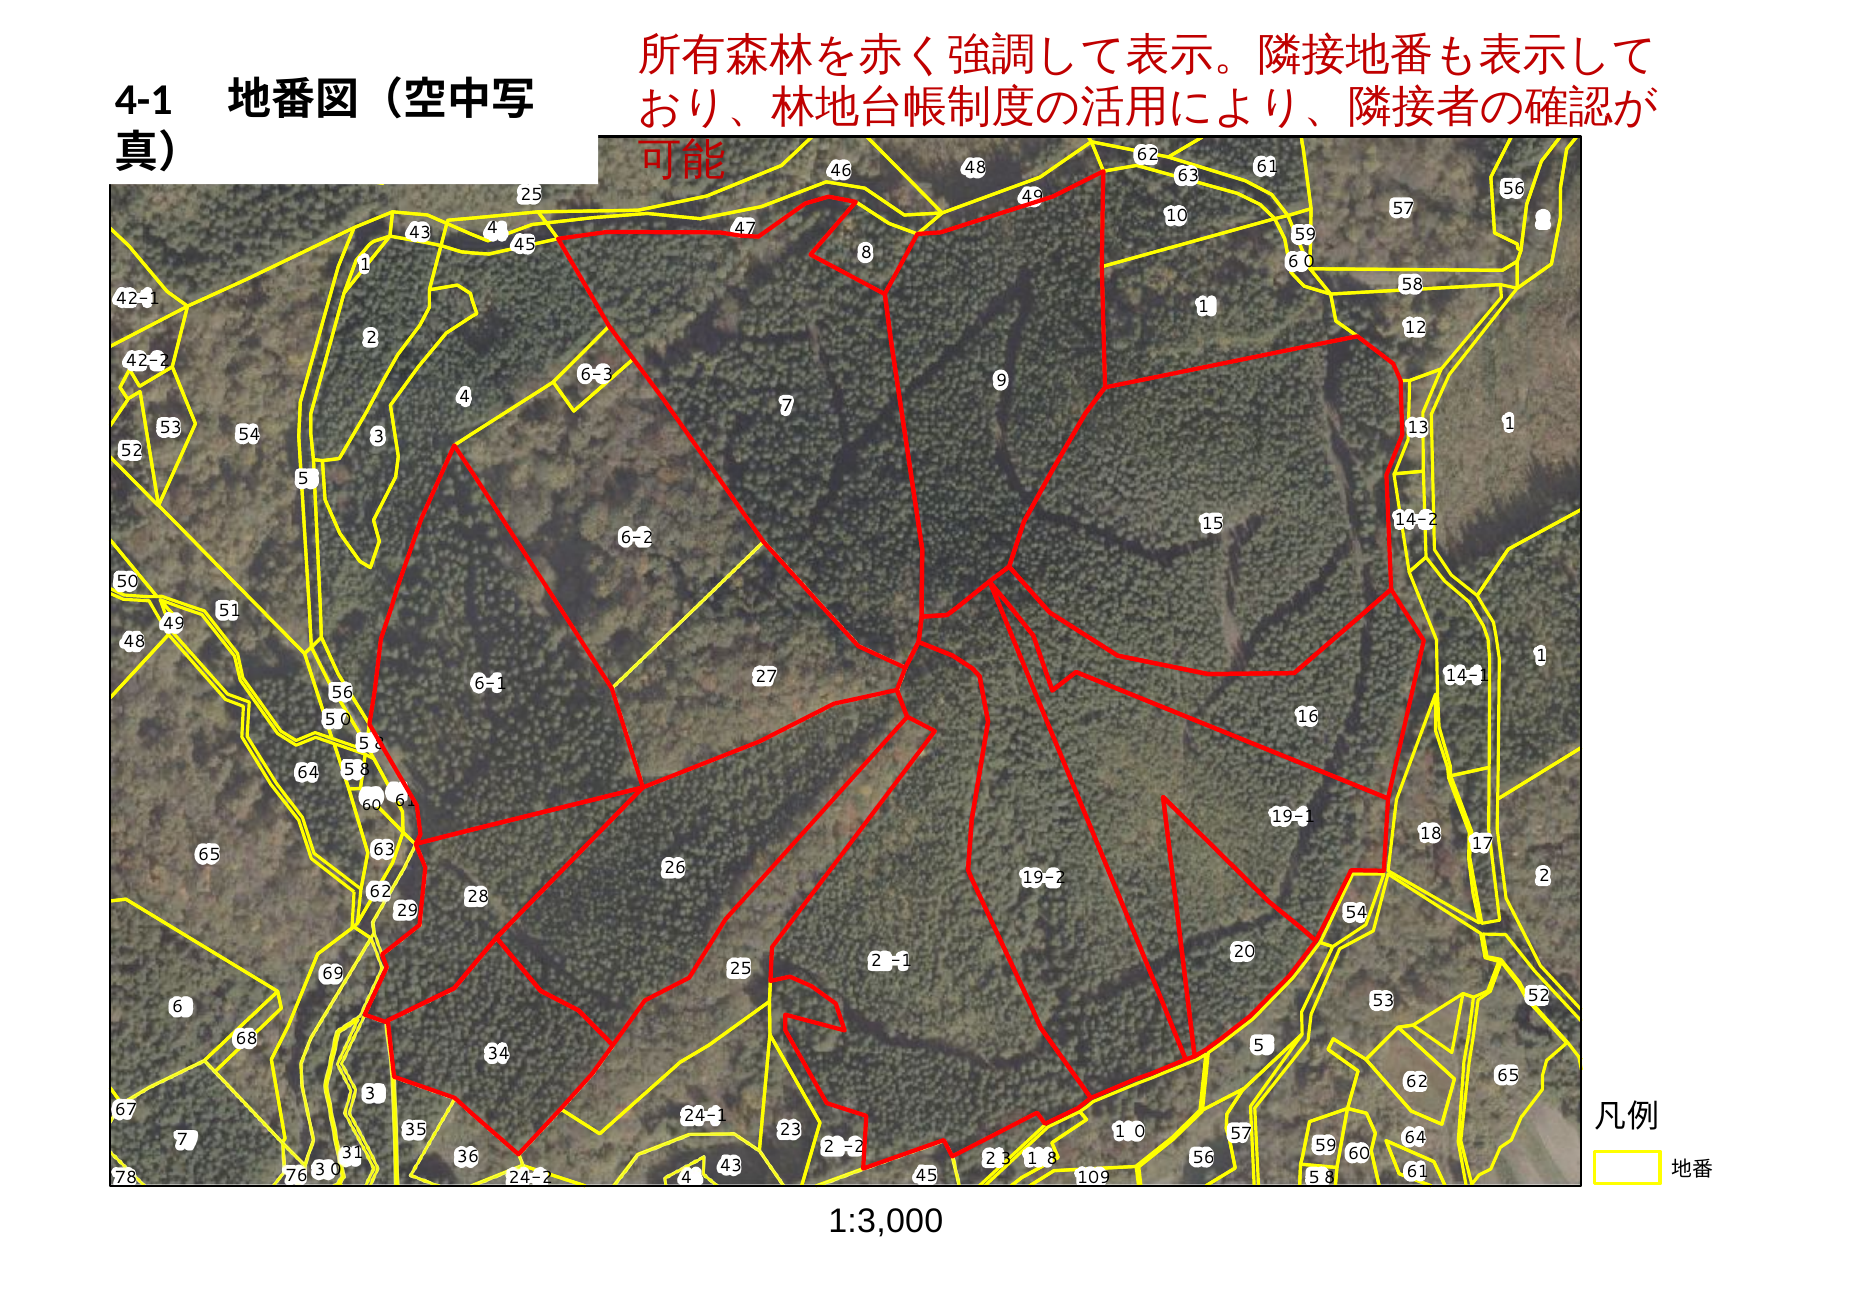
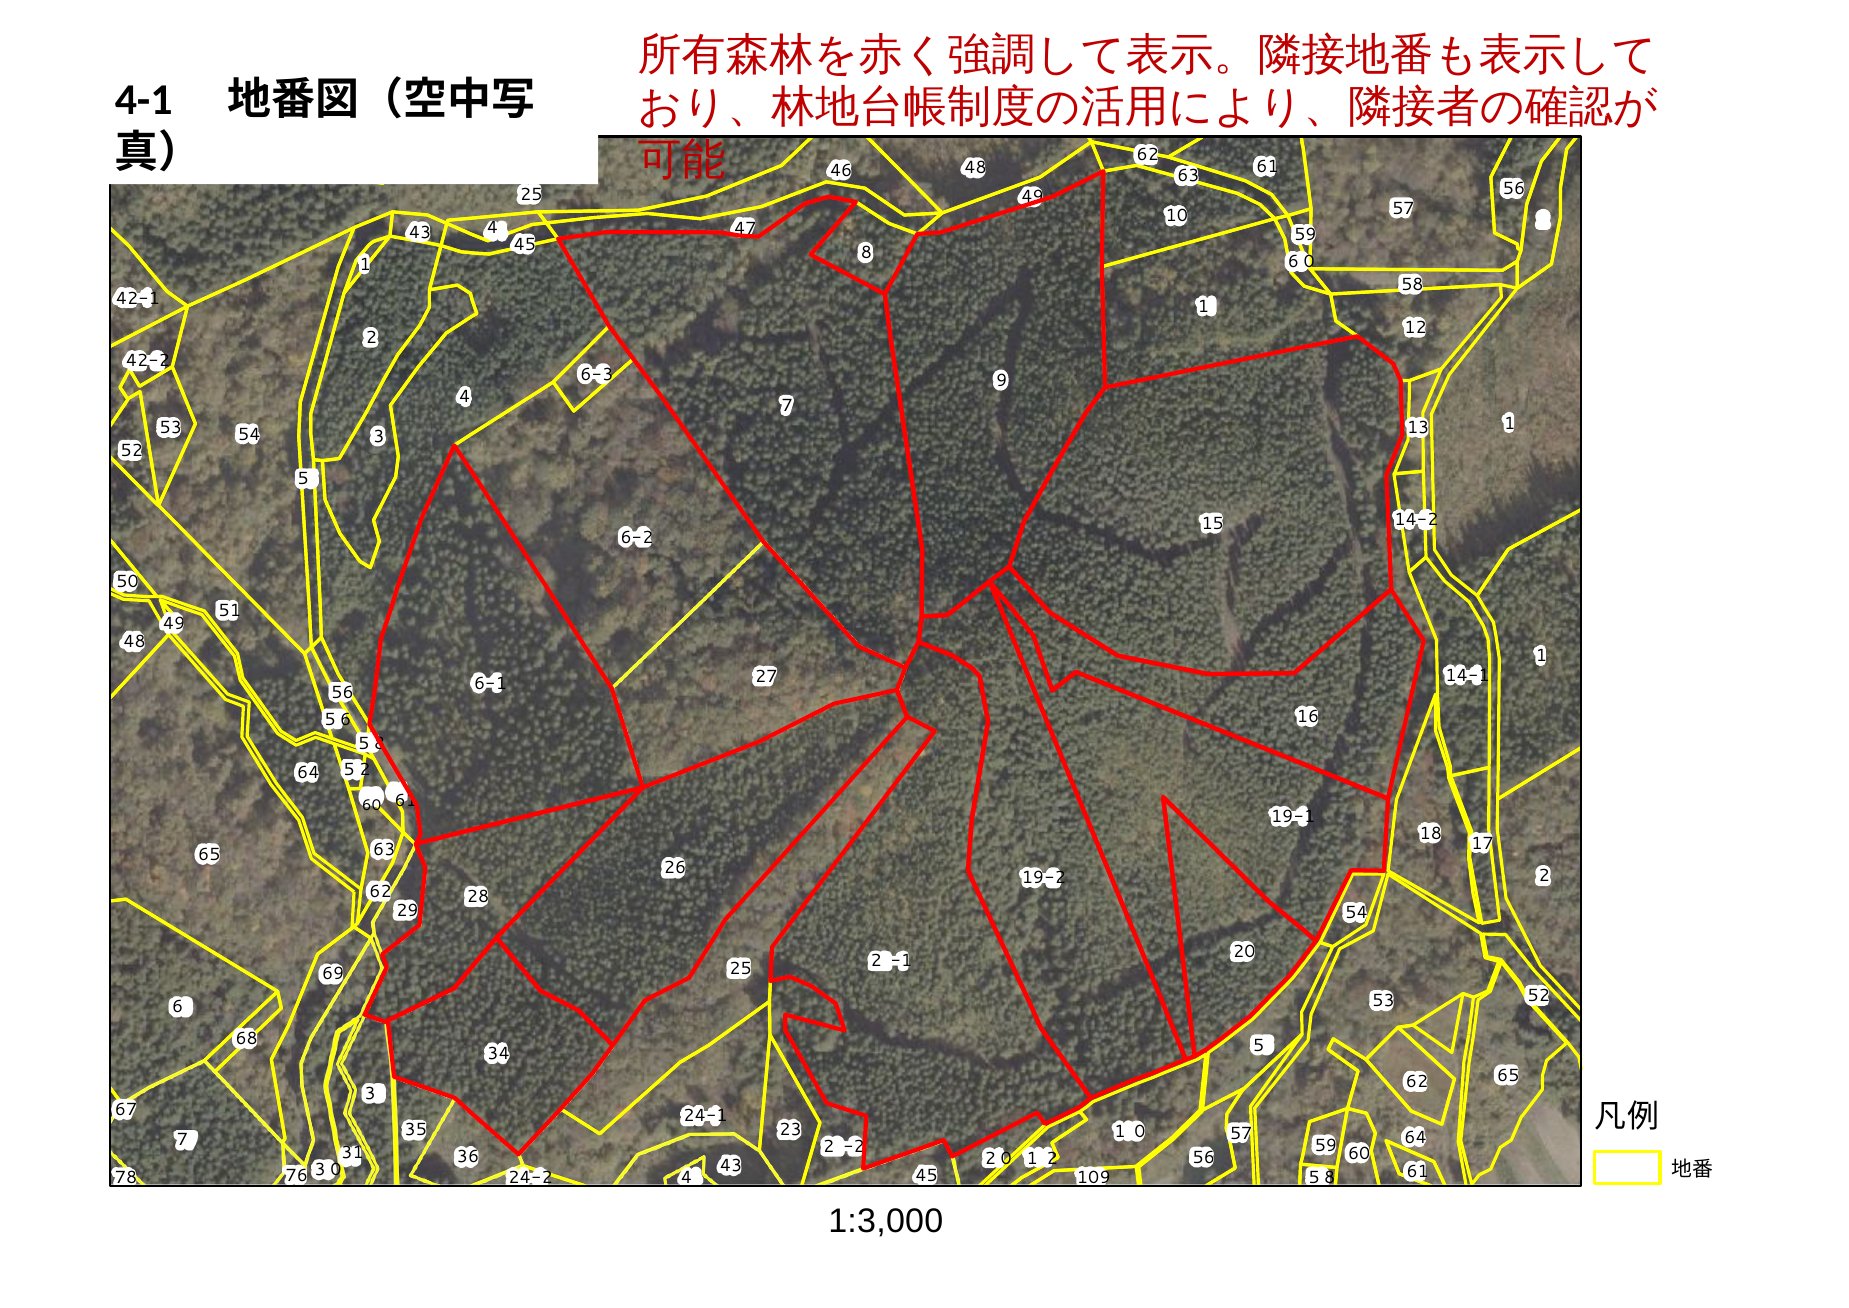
5 0: 0 -> 6 (346, 719)
8: 8 -> 2 (365, 770)
2 3: 3 -> 0 (1006, 1158)
1 8: 8 -> 2 (1052, 1158)
